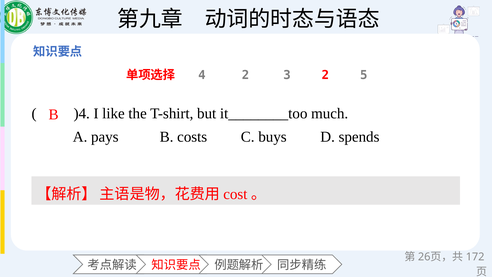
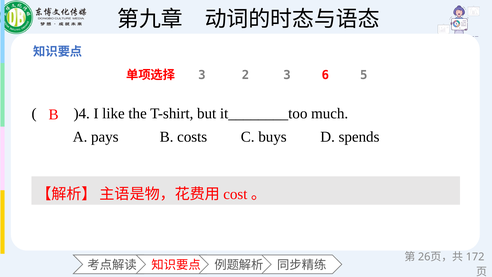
4: 4 -> 3 (202, 75)
3 2: 2 -> 6 (325, 75)
